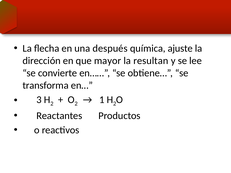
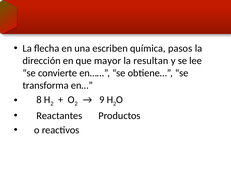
después: después -> escriben (110, 48)
ajuste: ajuste -> pasos (180, 48)
3: 3 -> 8 (39, 100)
1: 1 -> 9 (102, 100)
